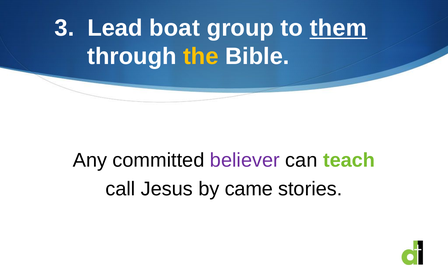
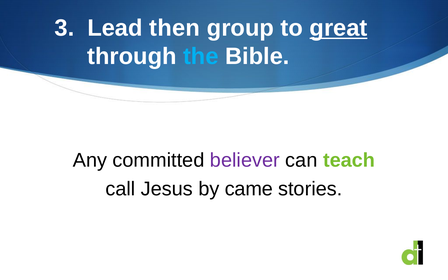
boat: boat -> then (175, 28)
them: them -> great (339, 28)
the colour: yellow -> light blue (201, 56)
